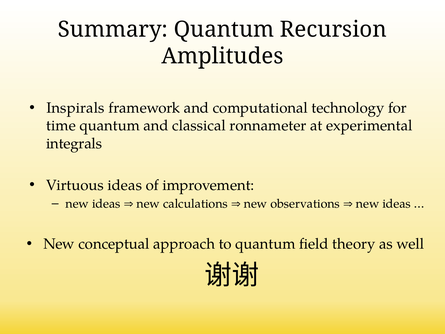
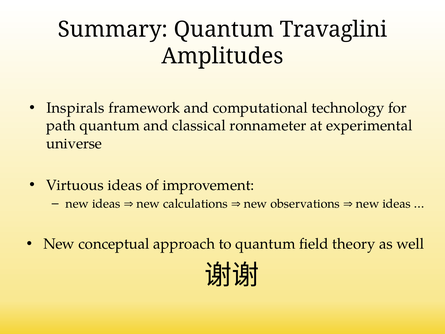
Recursion: Recursion -> Travaglini (334, 29)
time: time -> path (61, 126)
integrals: integrals -> universe (74, 143)
